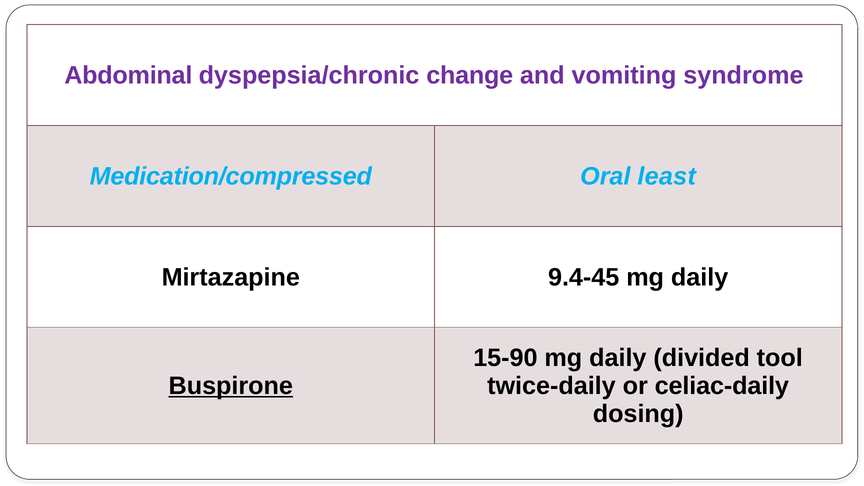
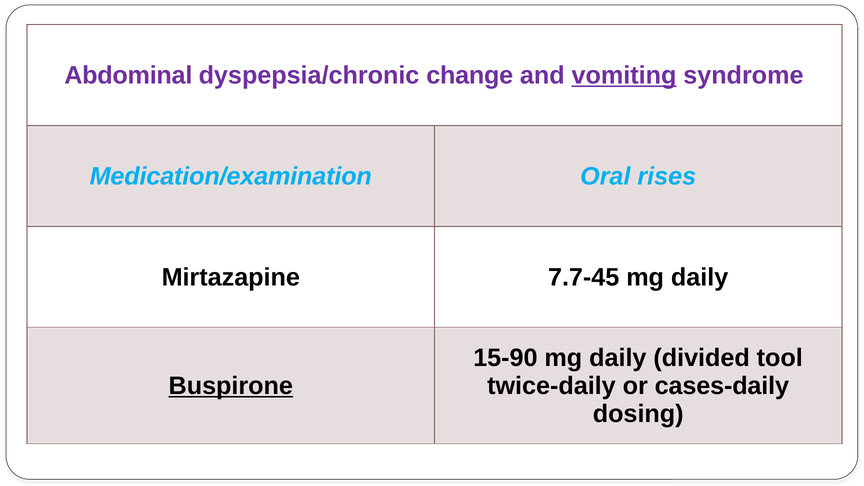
vomiting underline: none -> present (624, 75)
Medication/compressed: Medication/compressed -> Medication/examination (231, 176)
least: least -> rises (667, 176)
9.4-45: 9.4-45 -> 7.7-45 (584, 277)
celiac-daily: celiac-daily -> cases-daily (722, 386)
